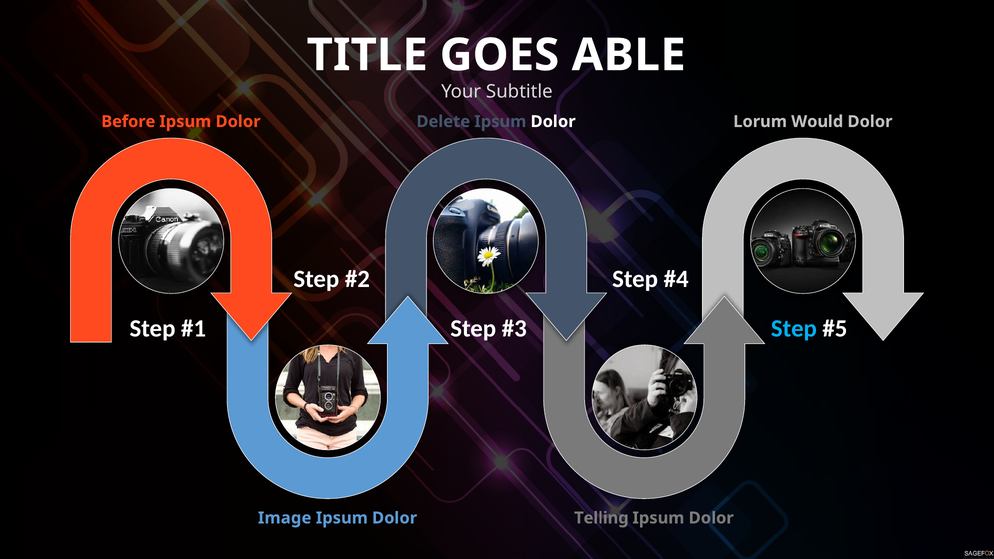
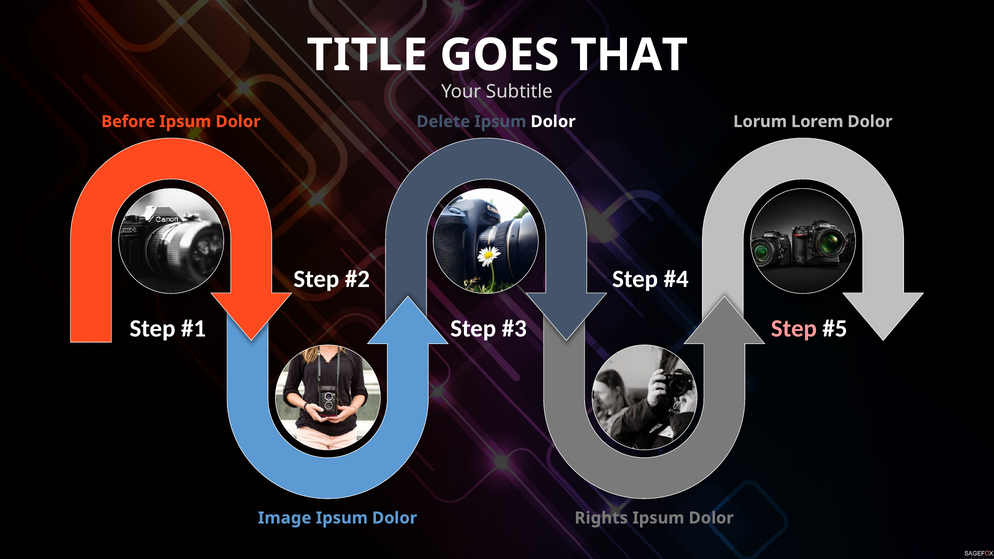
ABLE: ABLE -> THAT (629, 55)
Would: Would -> Lorem (817, 122)
Step colour: light blue -> pink (794, 329)
Telling: Telling -> Rights (601, 518)
